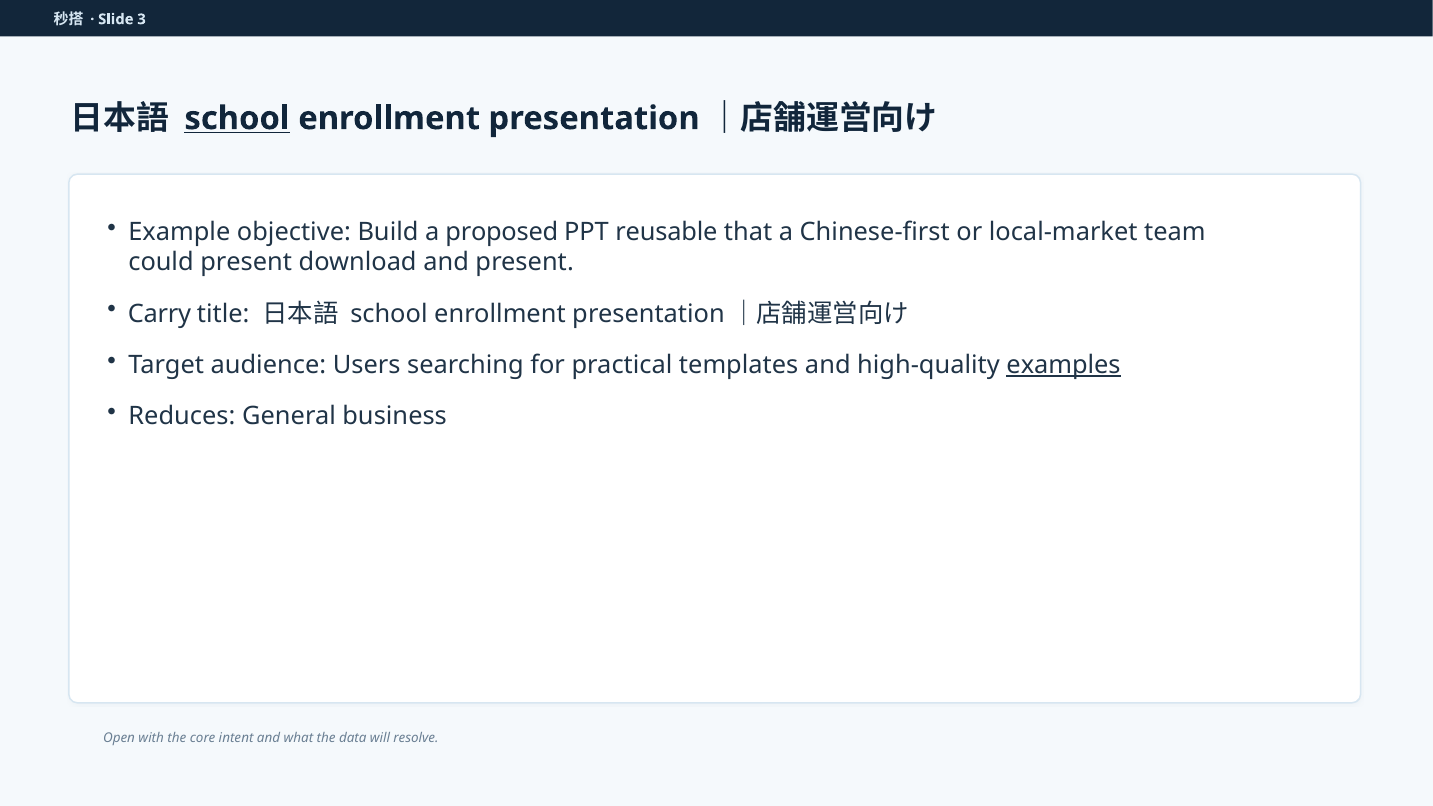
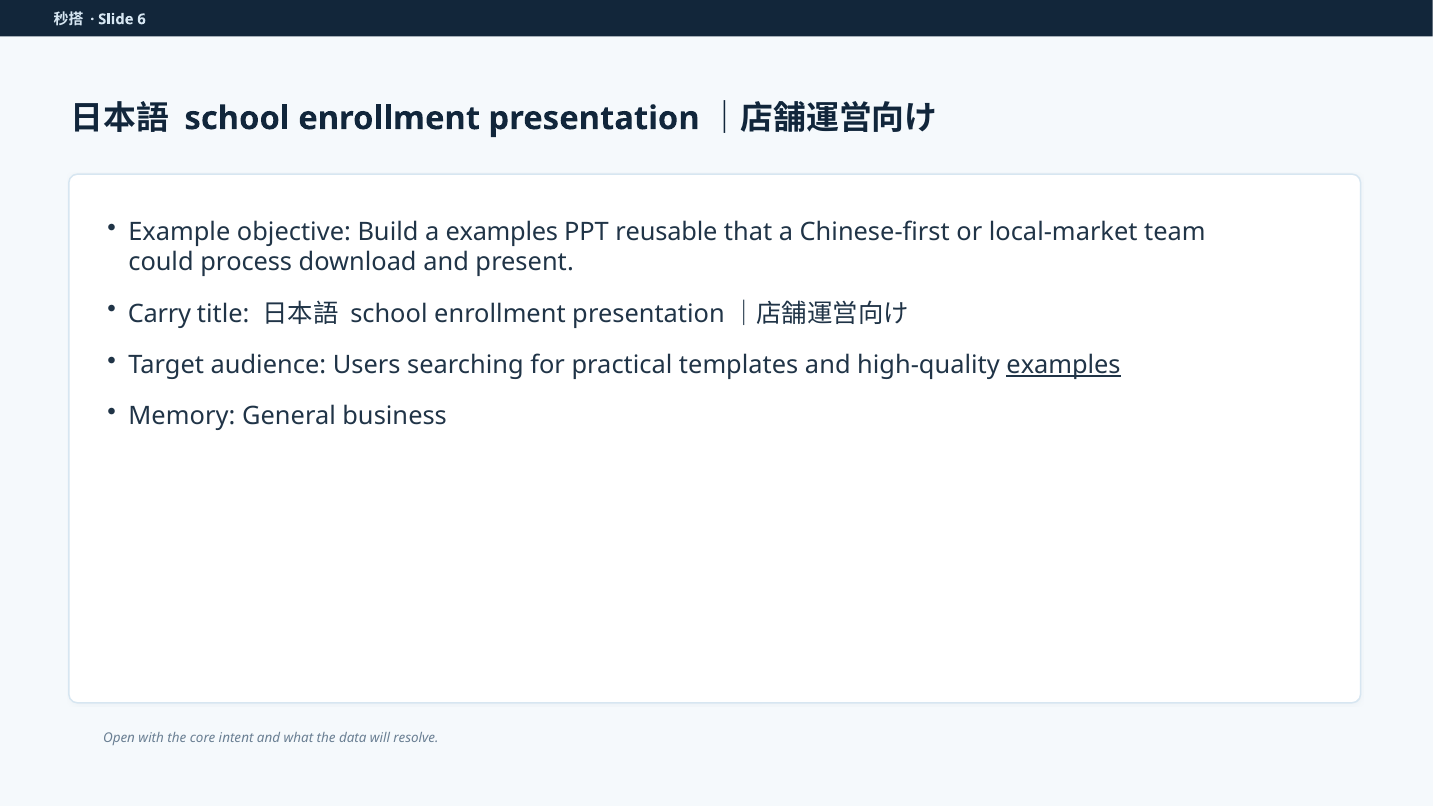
3: 3 -> 6 (142, 19)
school underline: present -> none (237, 118)
a proposed: proposed -> examples (502, 232)
could present: present -> process (246, 262)
Reduces: Reduces -> Memory (182, 416)
